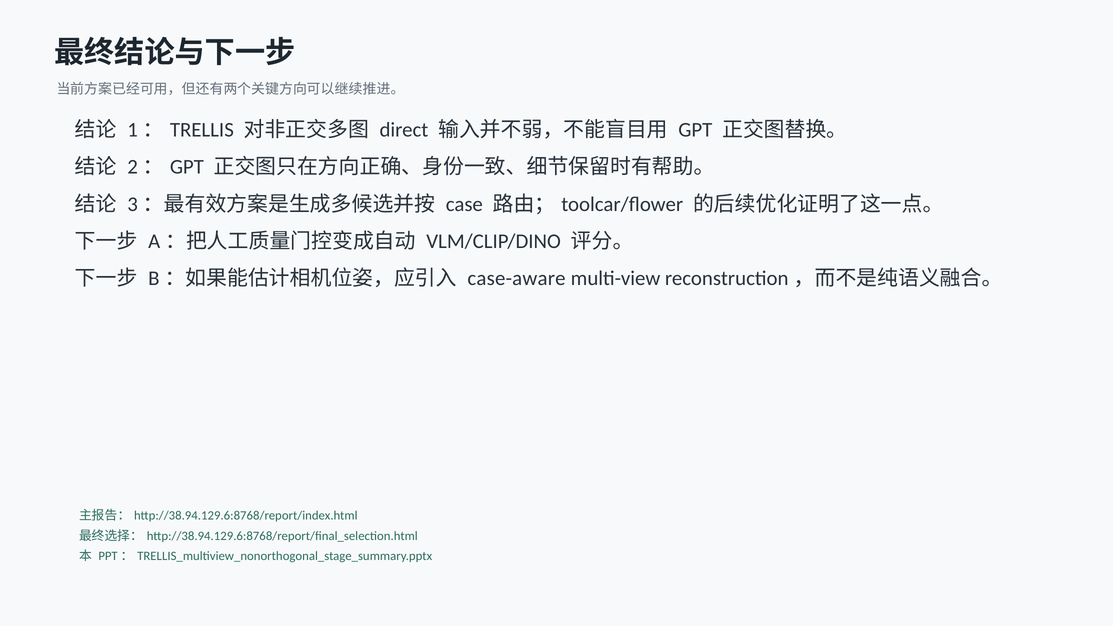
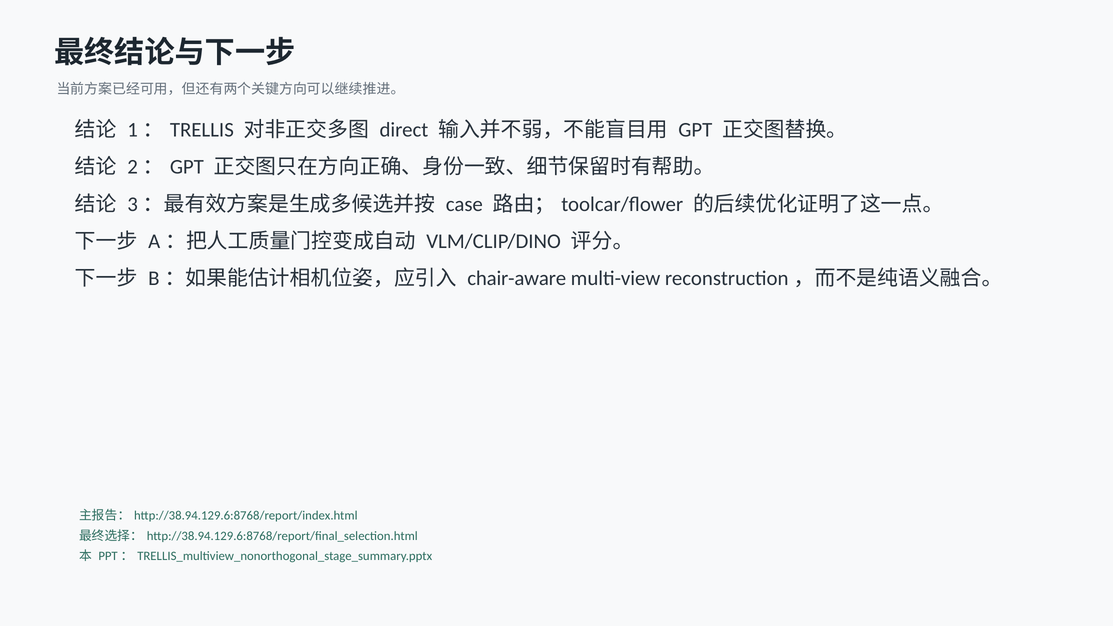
case-aware: case-aware -> chair-aware (517, 279)
